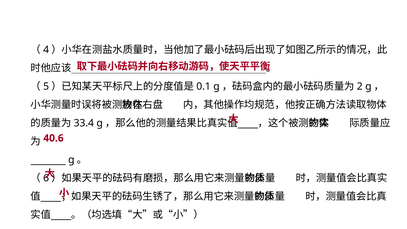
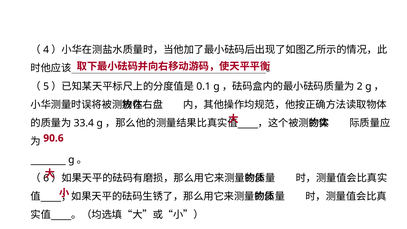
40.6: 40.6 -> 90.6 (53, 138)
